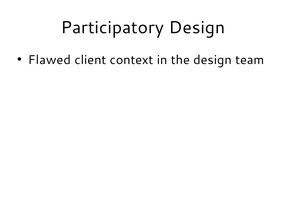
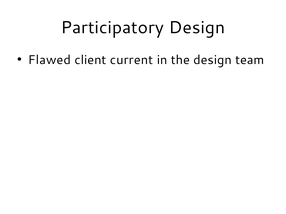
context: context -> current (132, 60)
